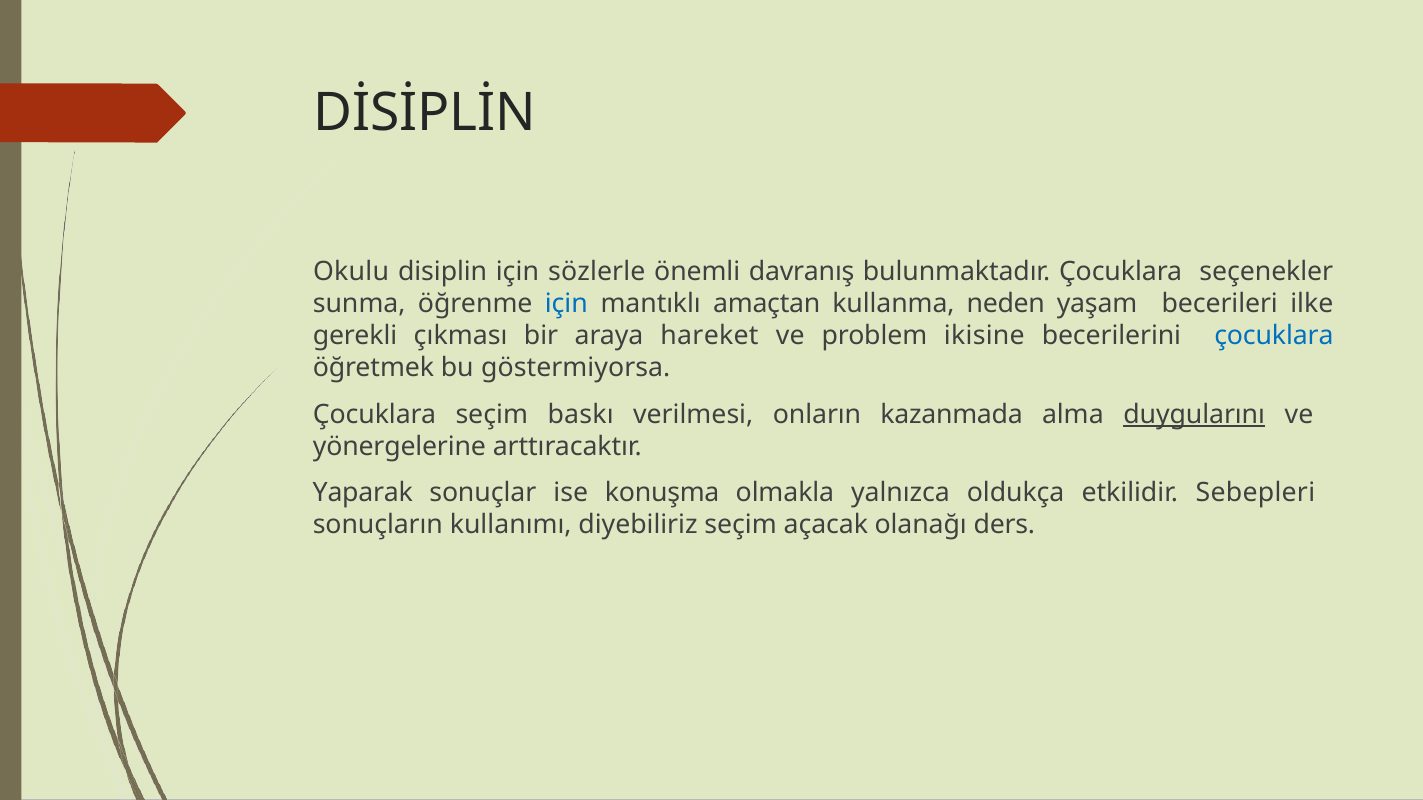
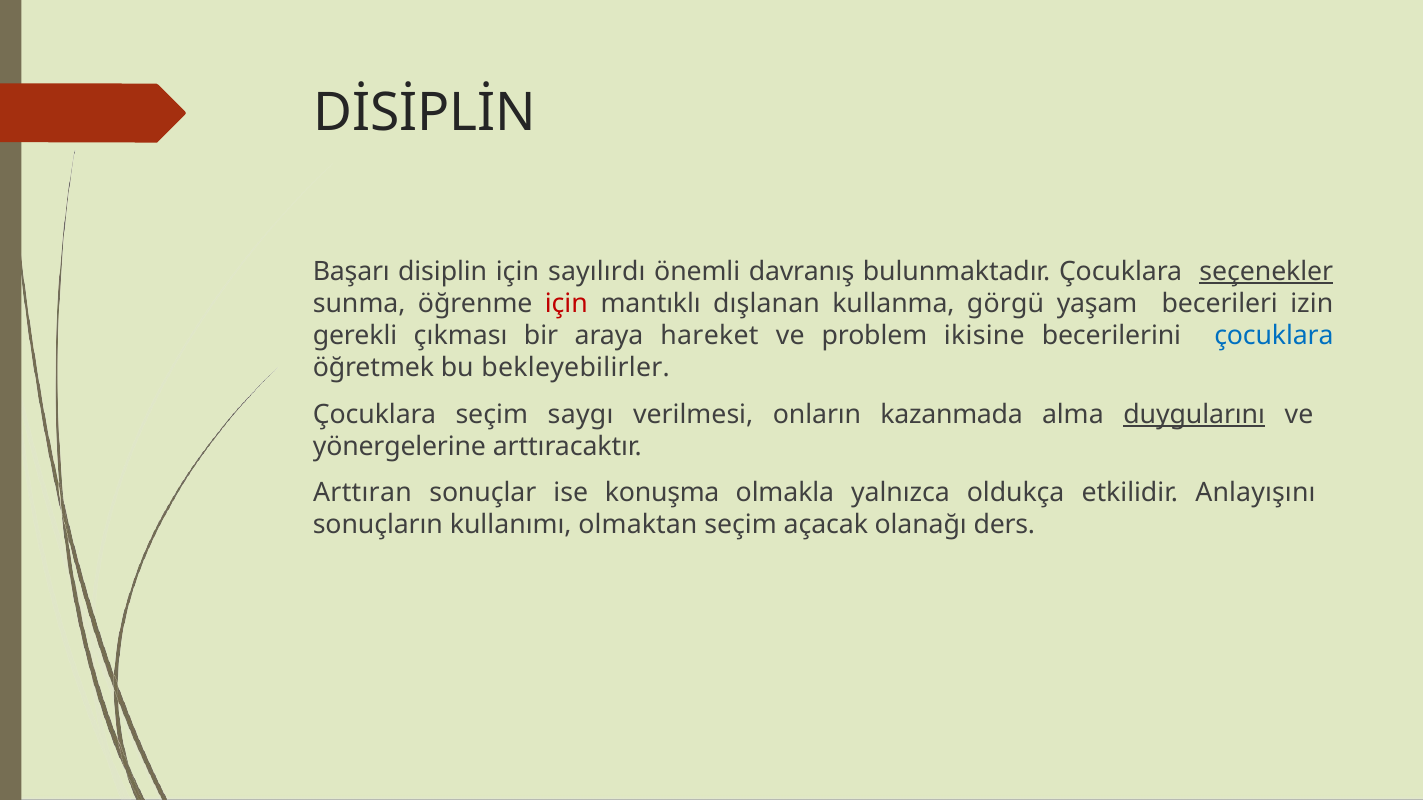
Okulu: Okulu -> Başarı (351, 272)
sözlerle: sözlerle -> sayılırdı (597, 272)
seçenekler underline: none -> present (1266, 272)
için colour: blue -> red (566, 304)
amaçtan: amaçtan -> dışlanan (767, 304)
neden: neden -> görgü (1006, 304)
ilke: ilke -> izin (1312, 304)
göstermiyorsa: göstermiyorsa -> bekleyebilirler (576, 368)
baskı: baskı -> saygı (581, 415)
Yaparak: Yaparak -> Arttıran (362, 493)
Sebepleri: Sebepleri -> Anlayışını (1255, 493)
diyebiliriz: diyebiliriz -> olmaktan (638, 525)
